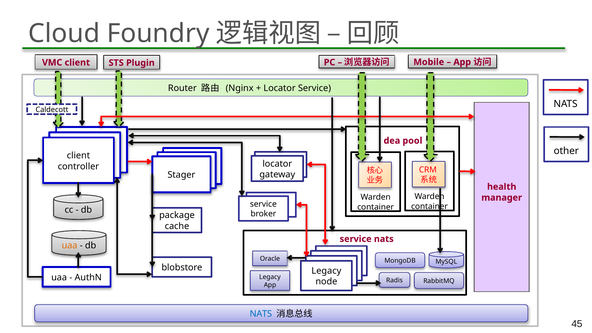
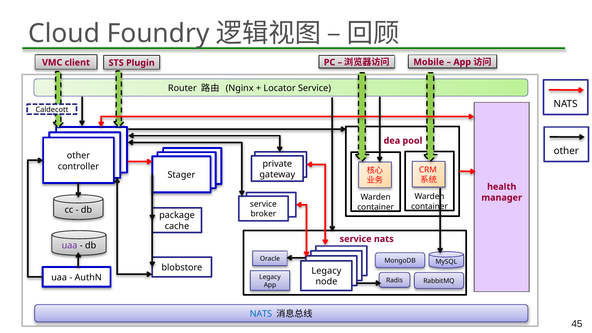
client: client -> other (78, 156)
locator: locator -> private (277, 164)
uaa colour: orange -> purple (70, 246)
